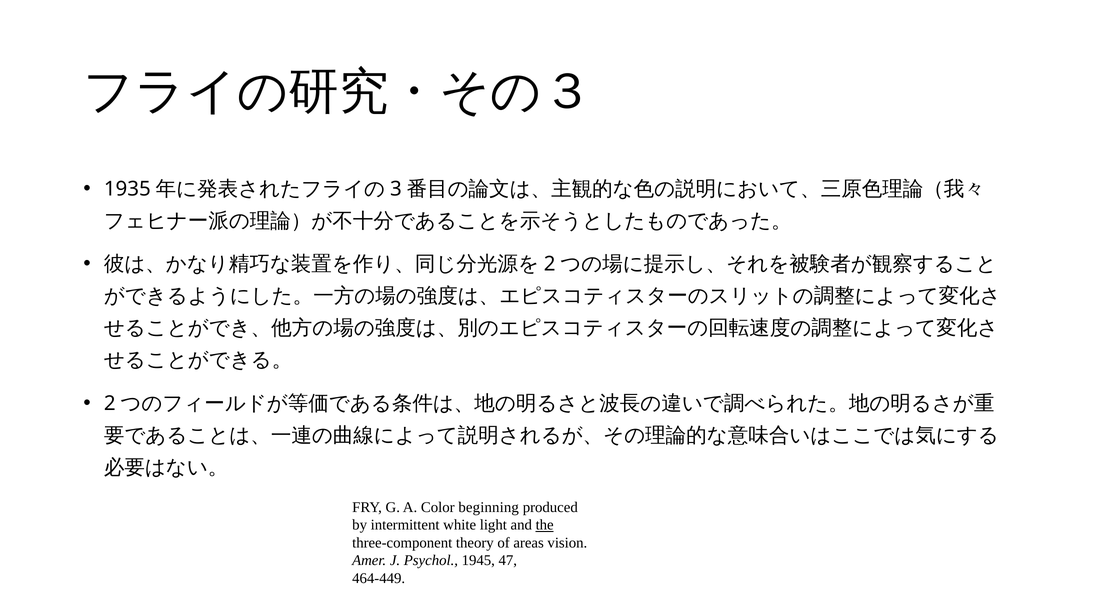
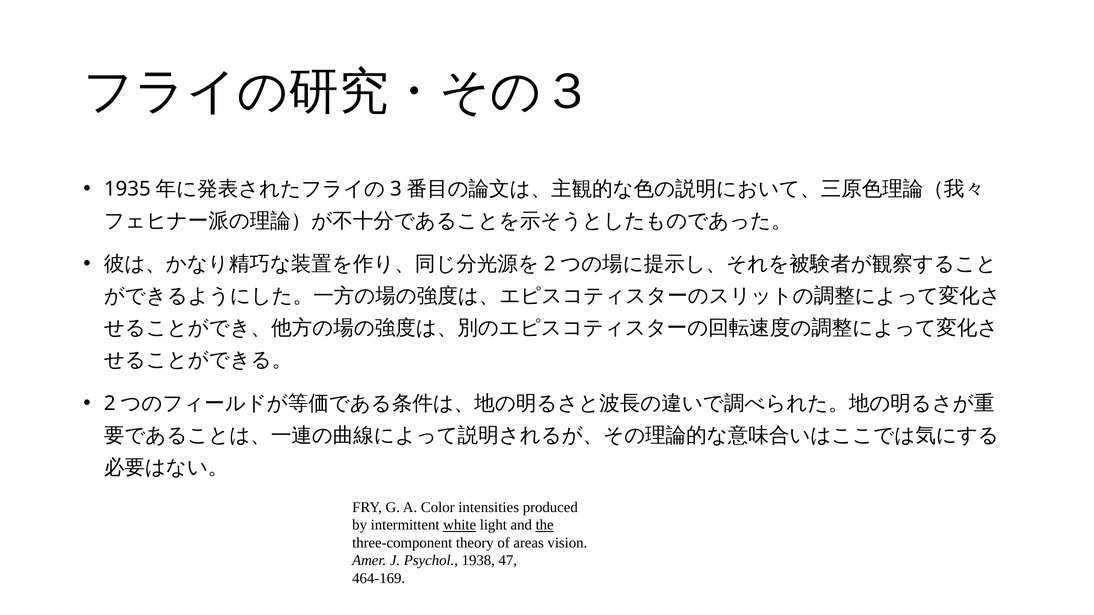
beginning: beginning -> intensities (489, 507)
white underline: none -> present (460, 525)
1945: 1945 -> 1938 (478, 561)
464-449: 464-449 -> 464-169 (379, 579)
